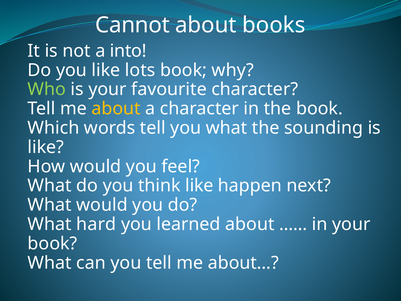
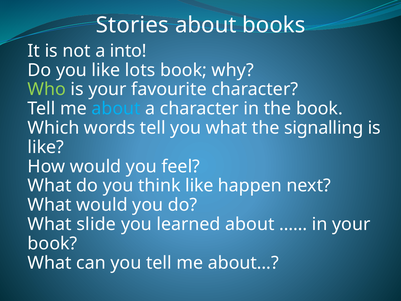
Cannot: Cannot -> Stories (132, 25)
about colour: yellow -> light blue (116, 109)
sounding: sounding -> signalling (324, 128)
hard: hard -> slide (96, 224)
